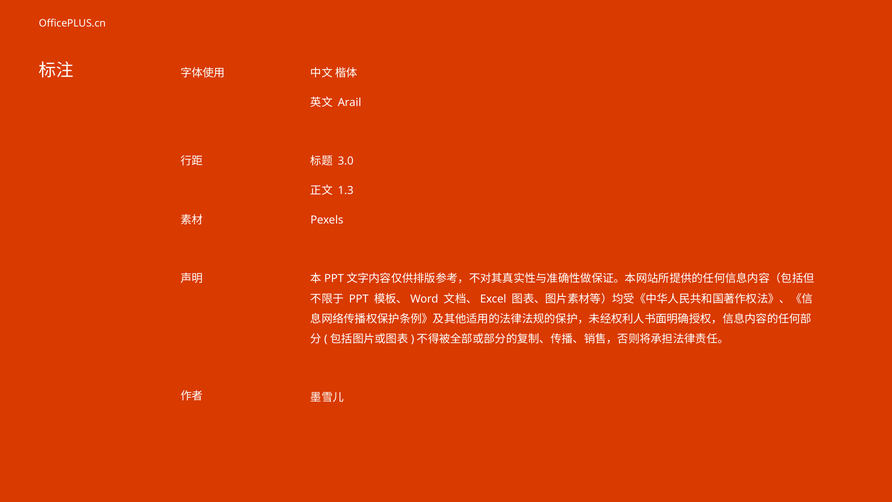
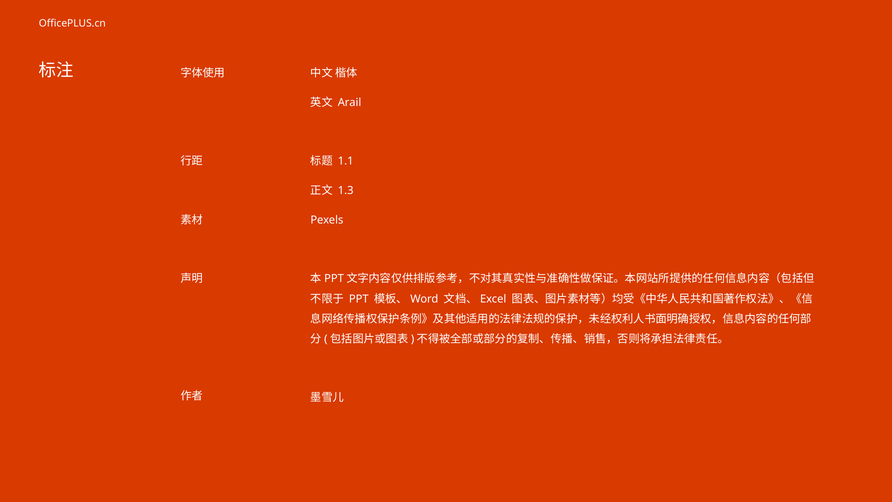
3.0: 3.0 -> 1.1 (346, 161)
